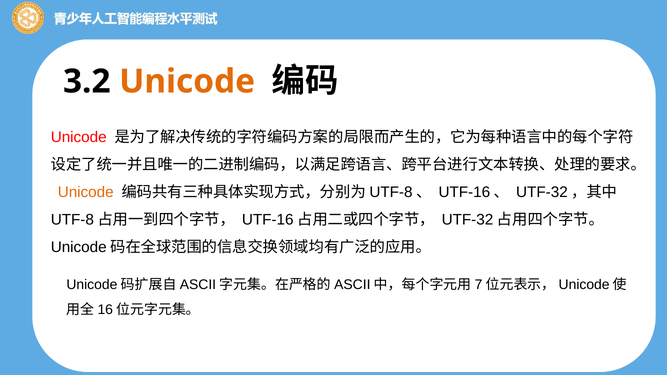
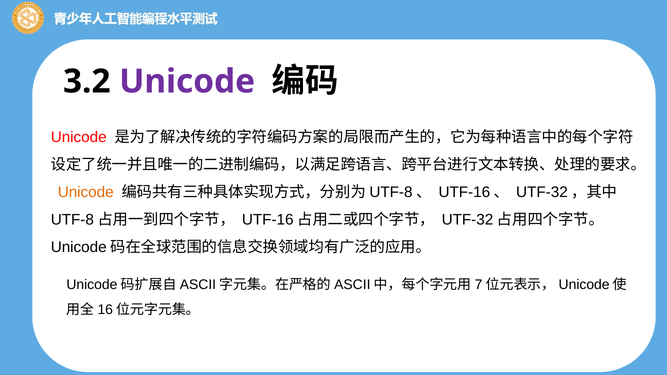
Unicode colour: orange -> purple (187, 82)
